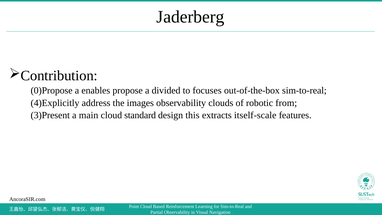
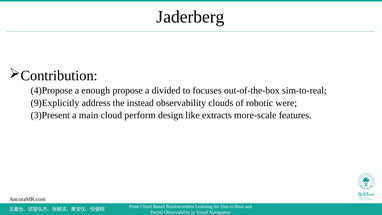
0)Propose: 0)Propose -> 4)Propose (52, 91)
enables: enables -> enough (96, 91)
4)Explicitly: 4)Explicitly -> 9)Explicitly (55, 103)
images: images -> instead (140, 103)
from: from -> were (286, 103)
standard: standard -> perform (140, 115)
this: this -> like (193, 115)
itself-scale: itself-scale -> more-scale (255, 115)
